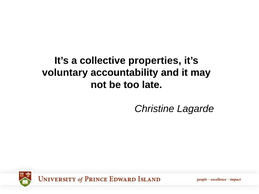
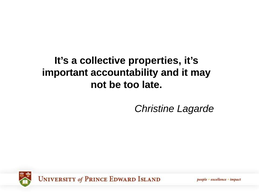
voluntary: voluntary -> important (65, 73)
